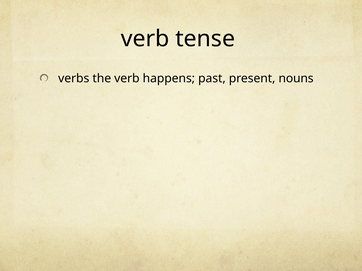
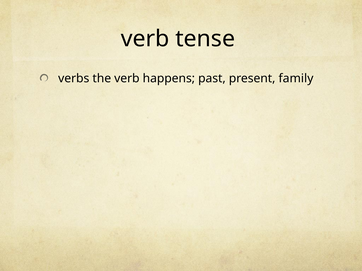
nouns: nouns -> family (296, 79)
